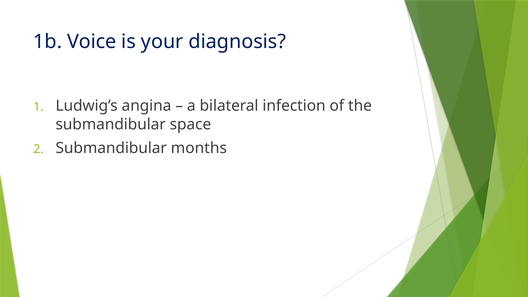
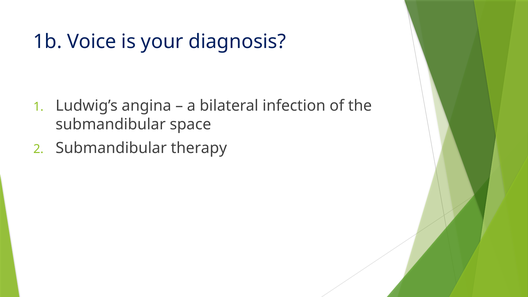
months: months -> therapy (199, 148)
